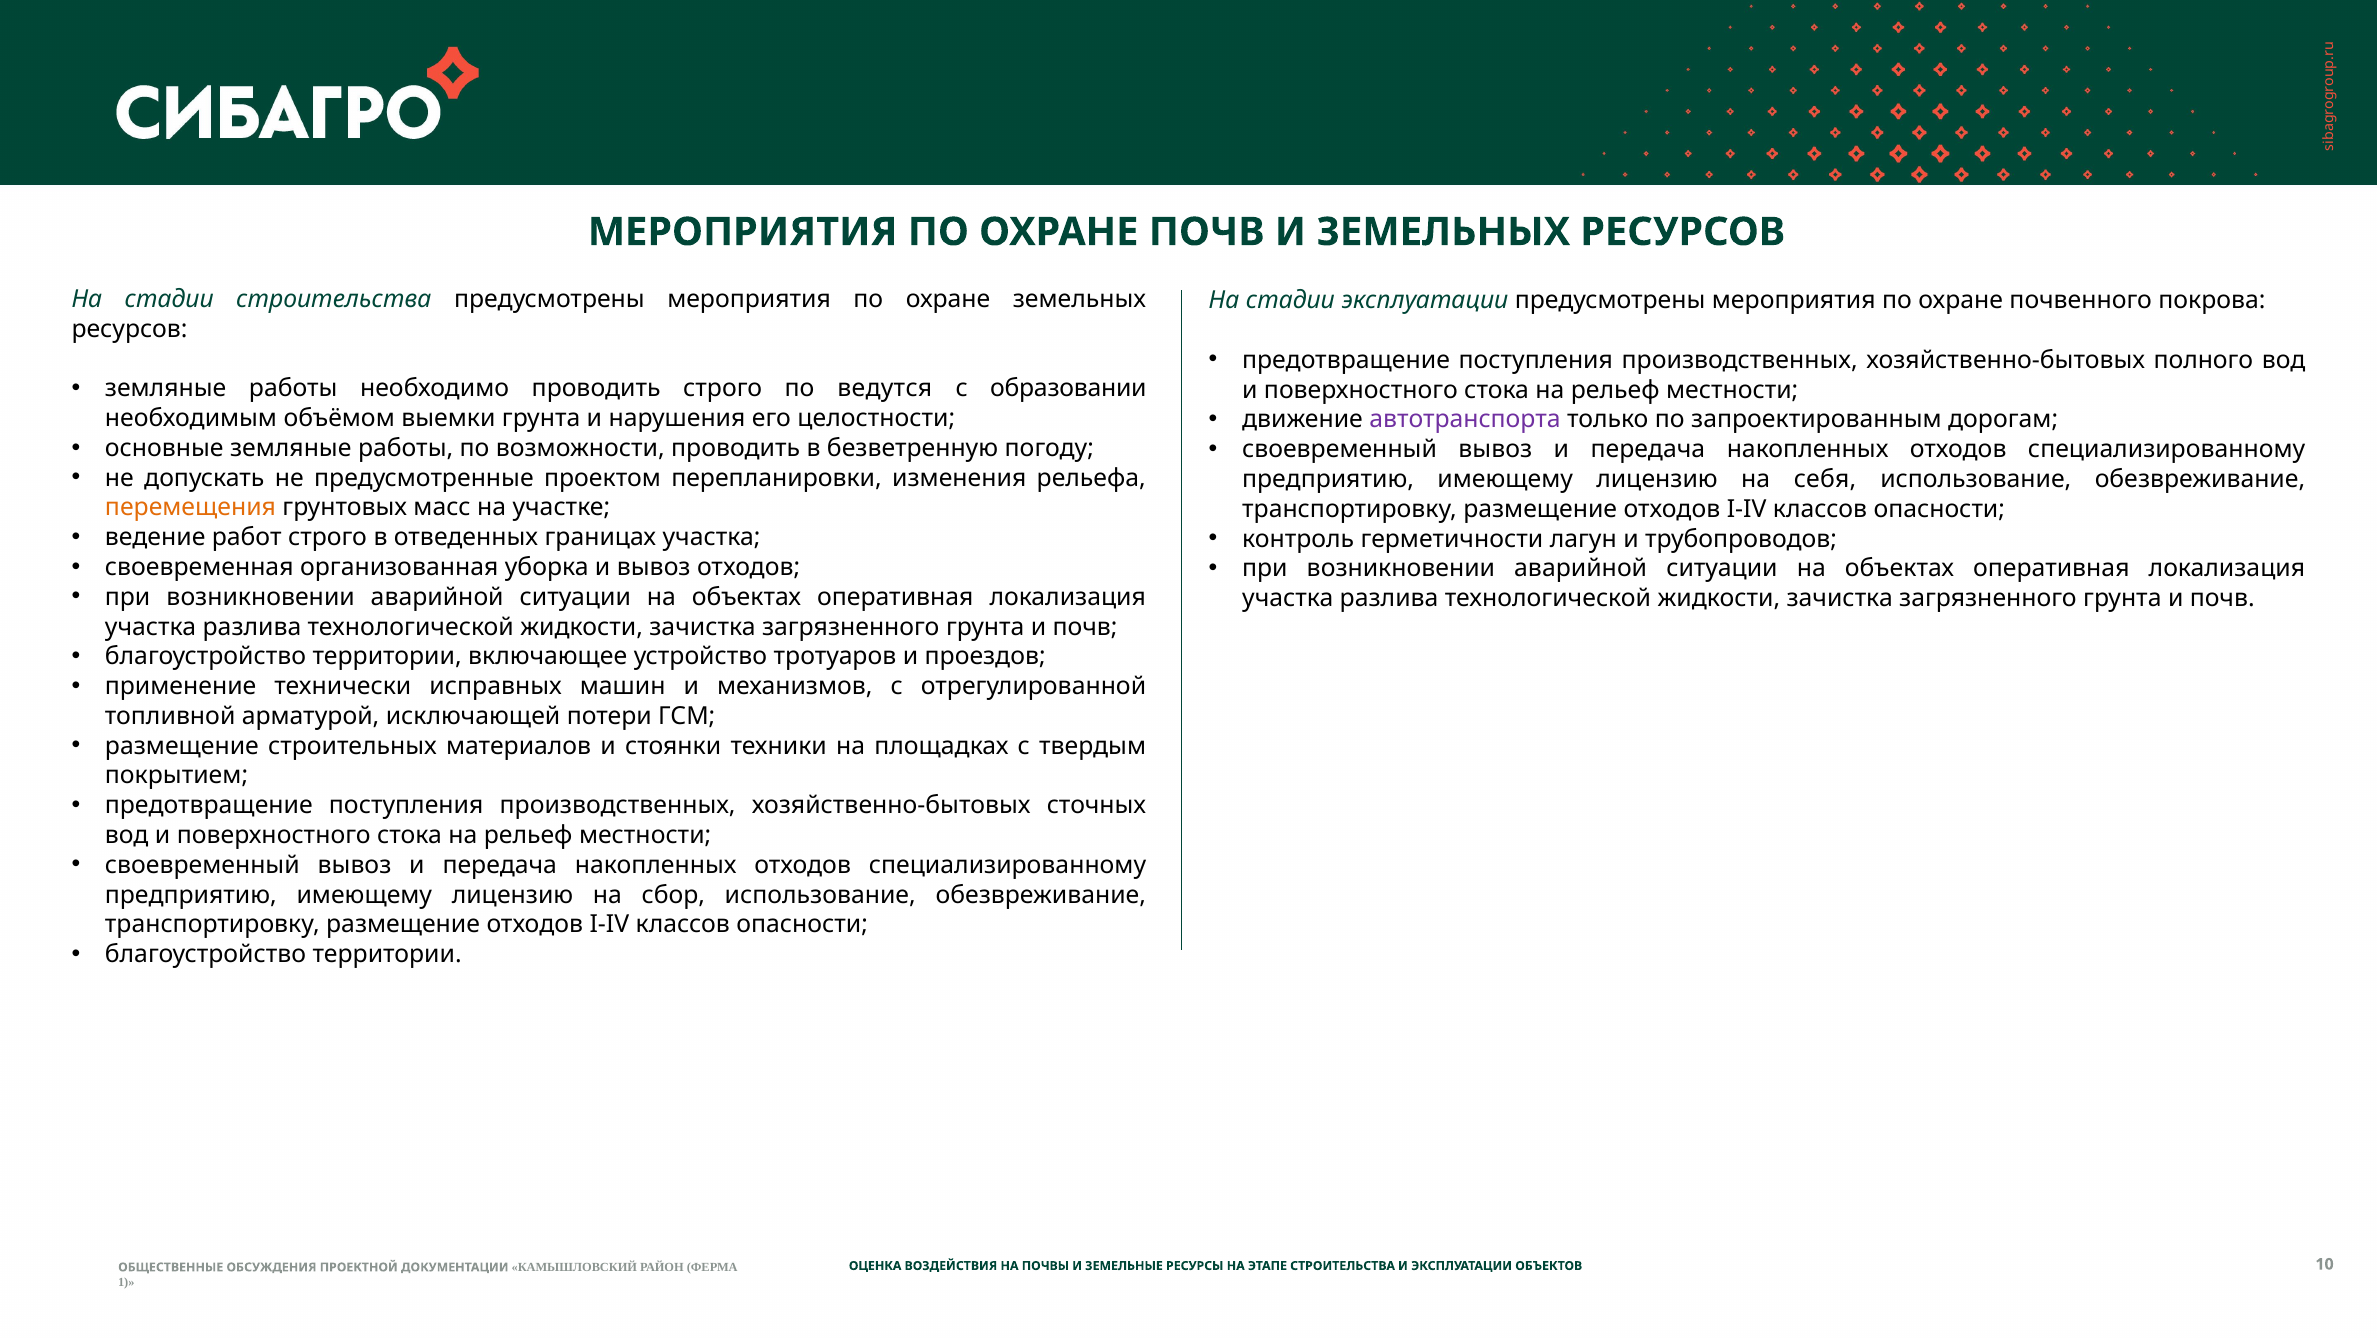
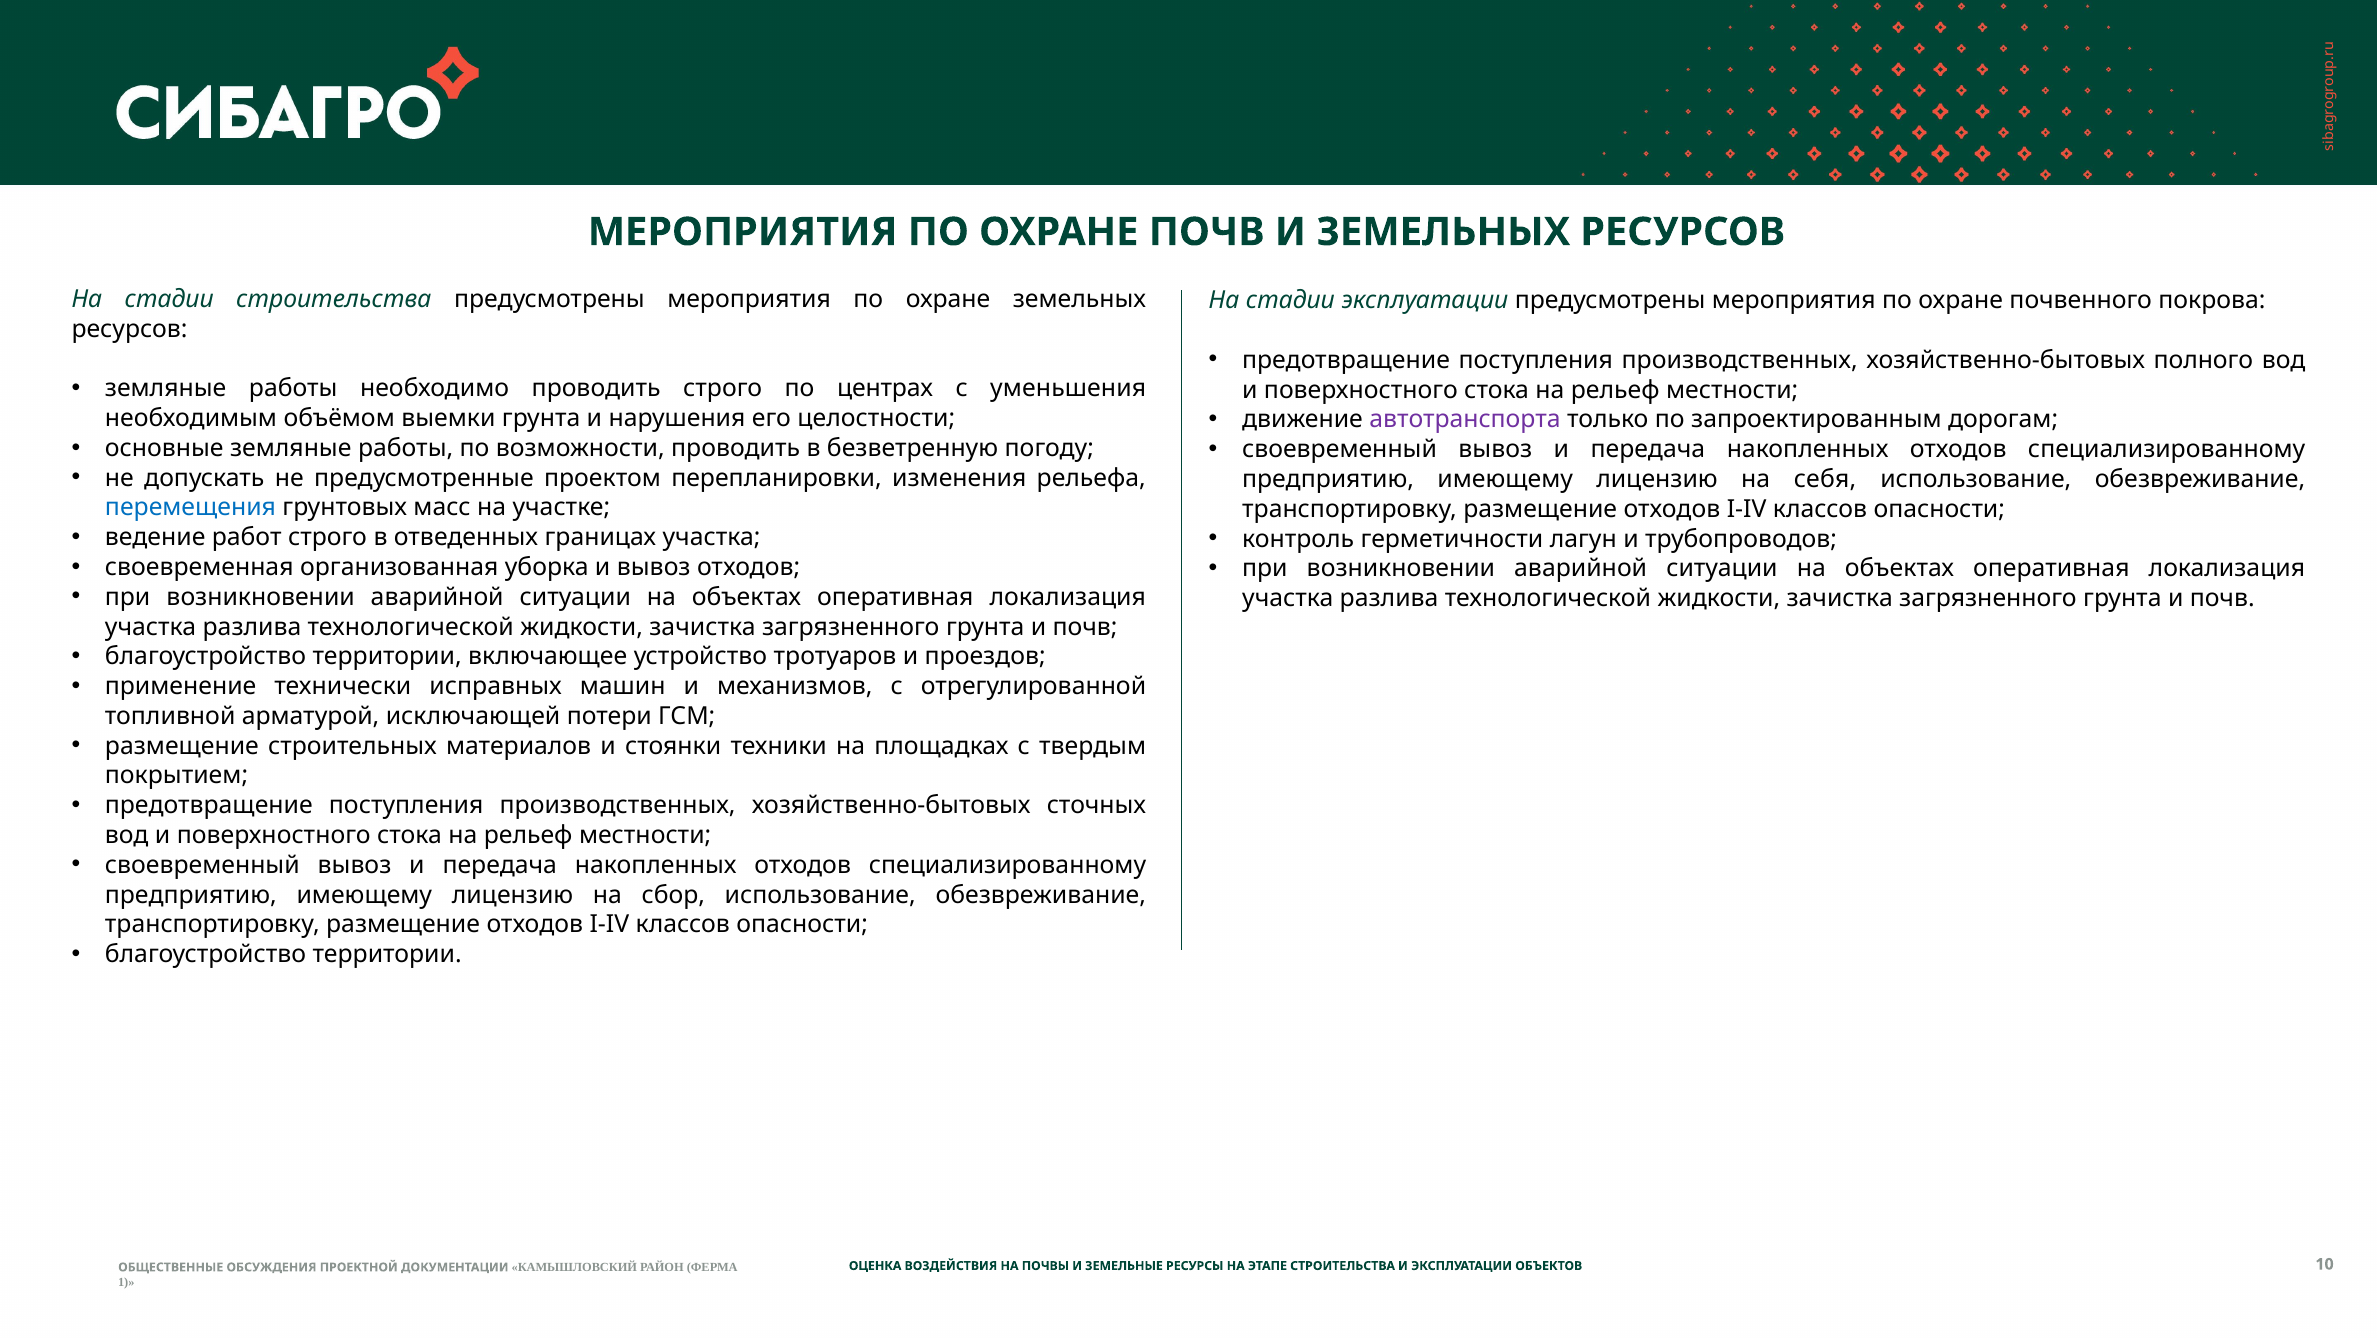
ведутся: ведутся -> центрах (885, 389)
образовании: образовании -> уменьшения (1068, 389)
перемещения colour: orange -> blue (190, 508)
